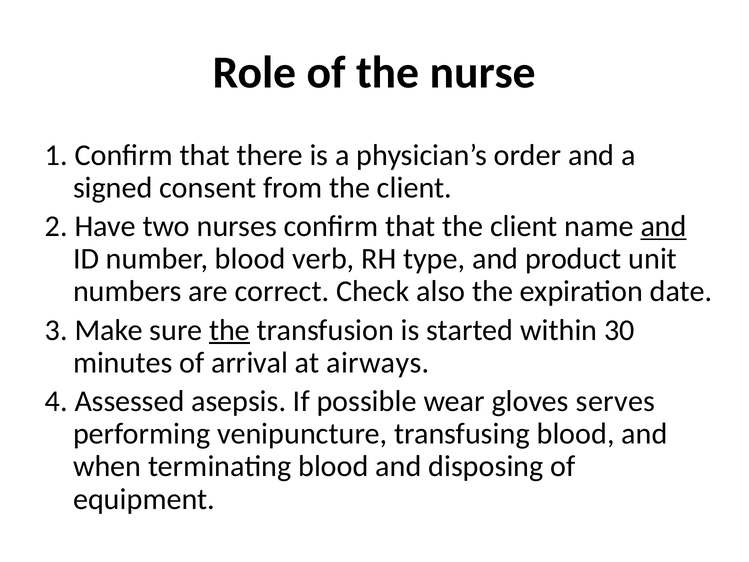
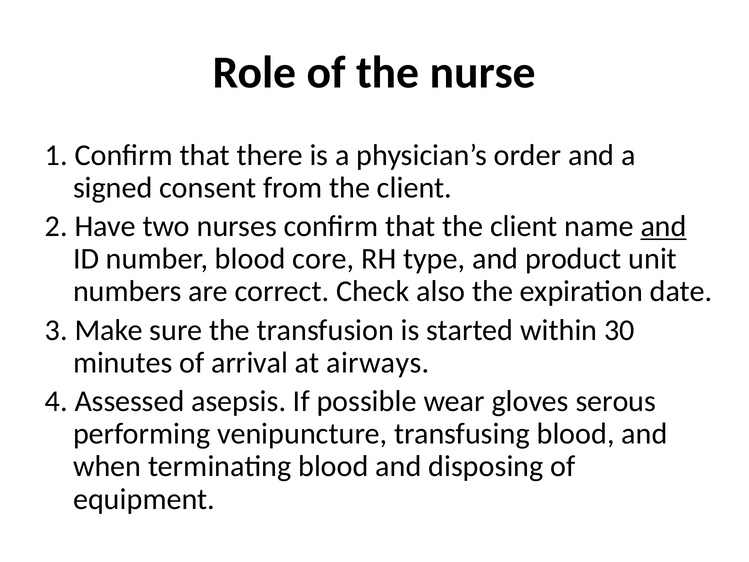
verb: verb -> core (323, 259)
the underline: present -> none (229, 330)
serves: serves -> serous (616, 401)
